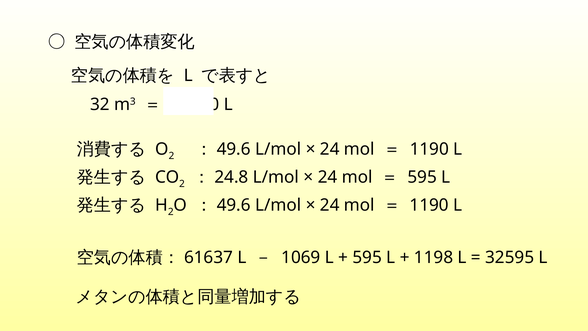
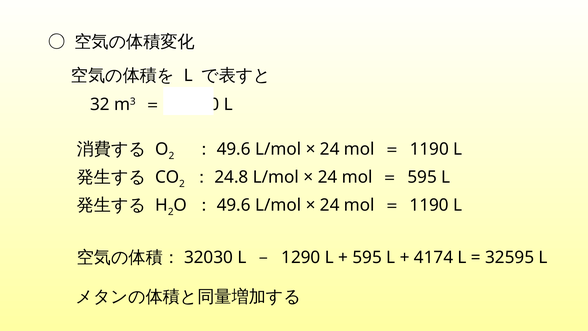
61637: 61637 -> 32030 (209, 257)
1069: 1069 -> 1290 (301, 257)
1198: 1198 -> 4174 (434, 257)
